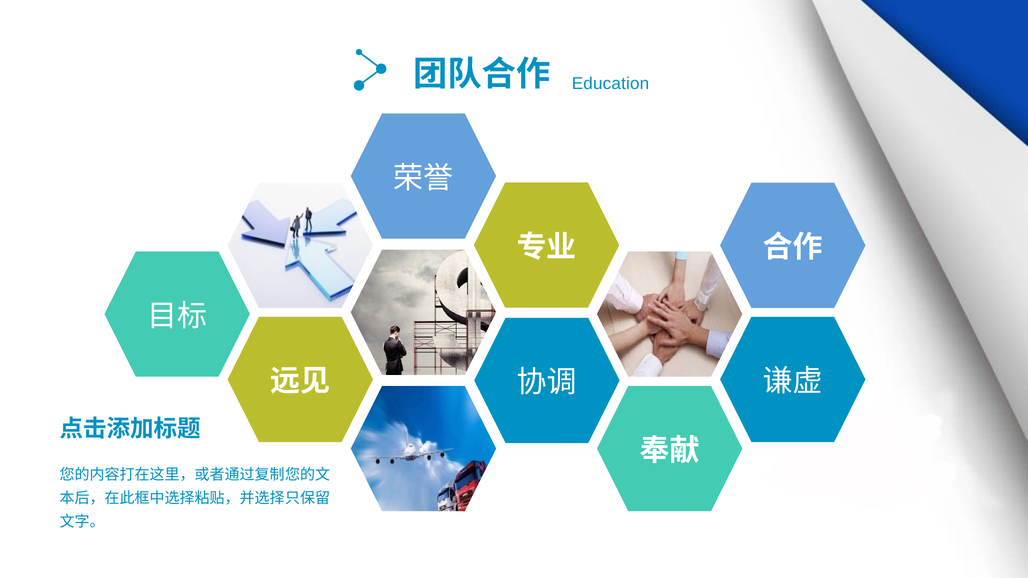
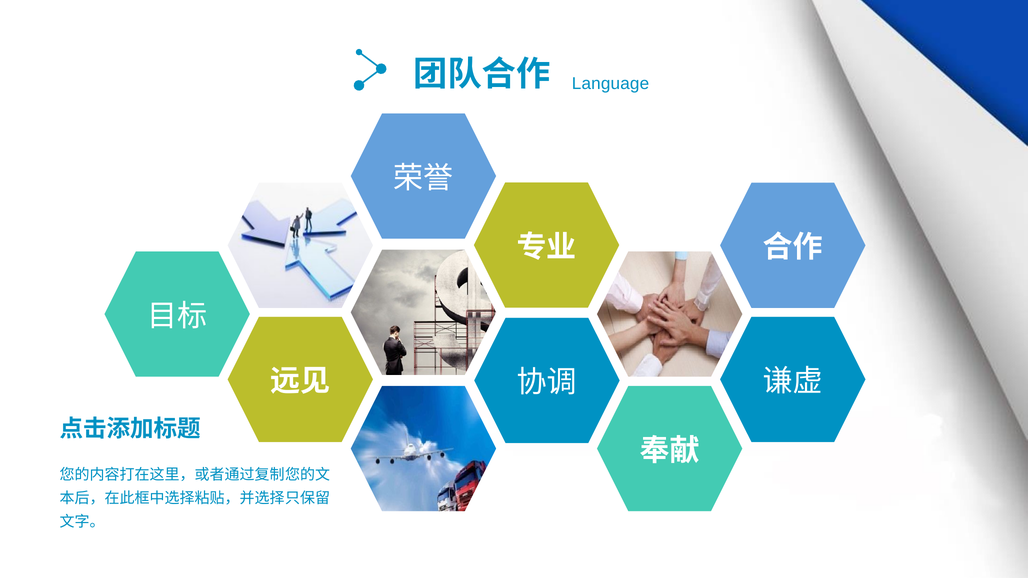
Education: Education -> Language (611, 84)
